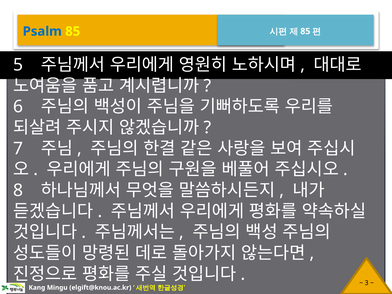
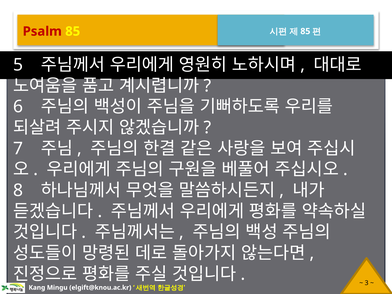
Psalm colour: blue -> red (42, 31)
